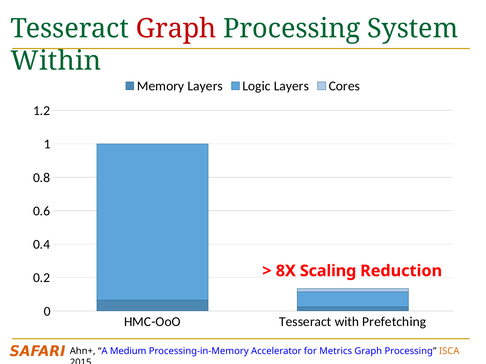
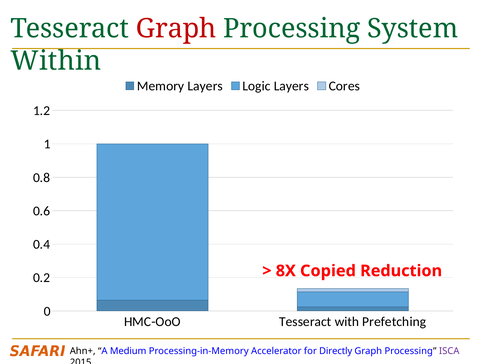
Scaling: Scaling -> Copied (328, 271)
Metrics: Metrics -> Directly (336, 352)
ISCA colour: orange -> purple (449, 352)
